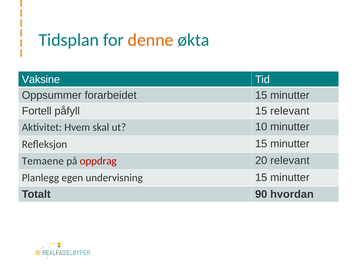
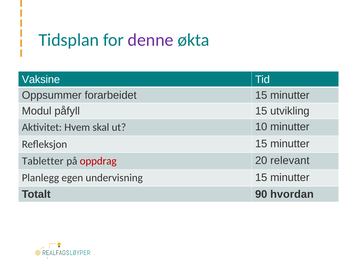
denne colour: orange -> purple (151, 40)
Fortell: Fortell -> Modul (37, 111)
15 relevant: relevant -> utvikling (290, 111)
Temaene: Temaene -> Tabletter (43, 161)
